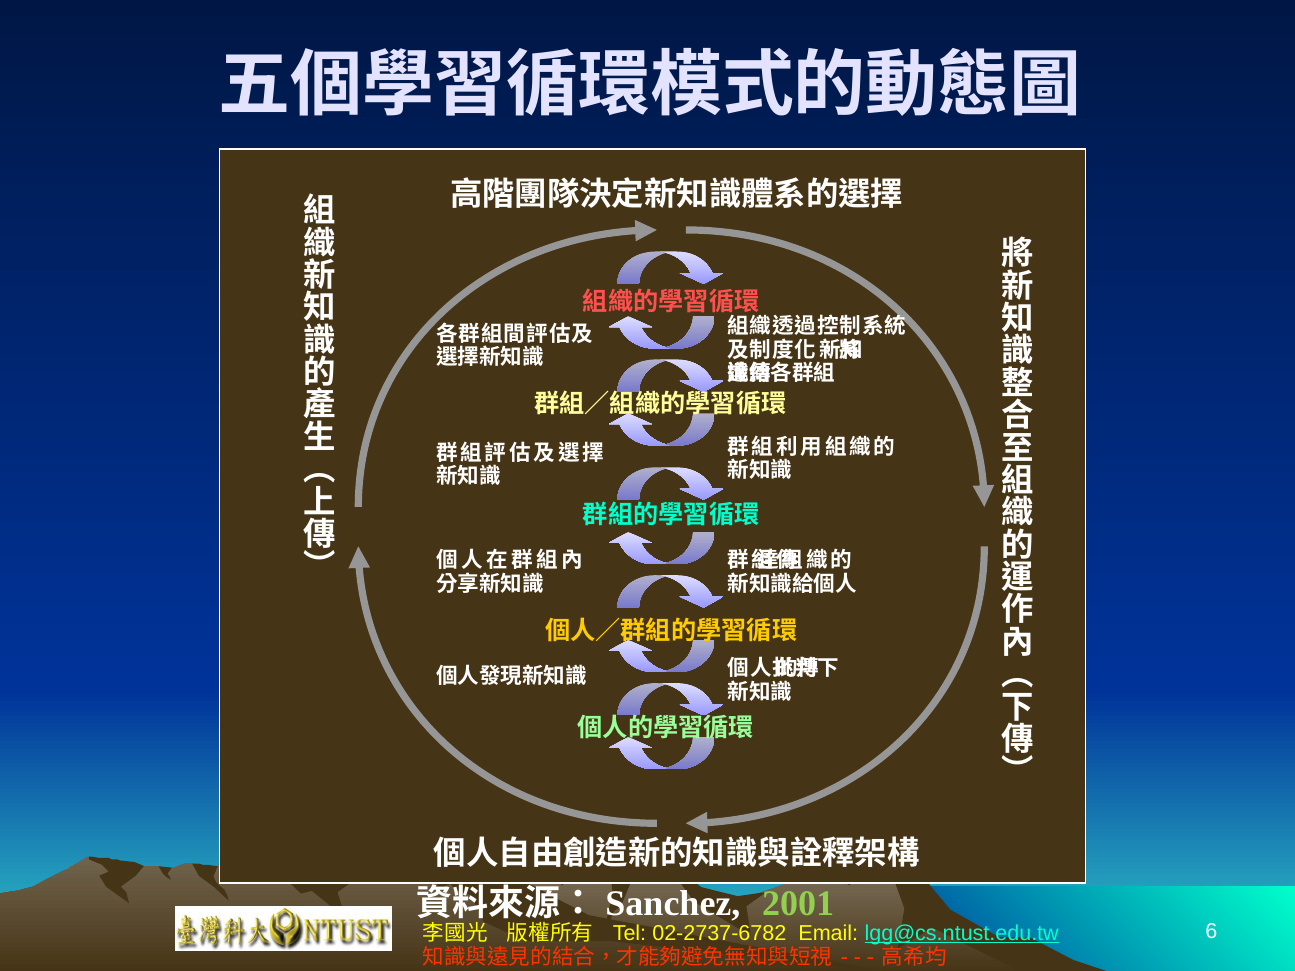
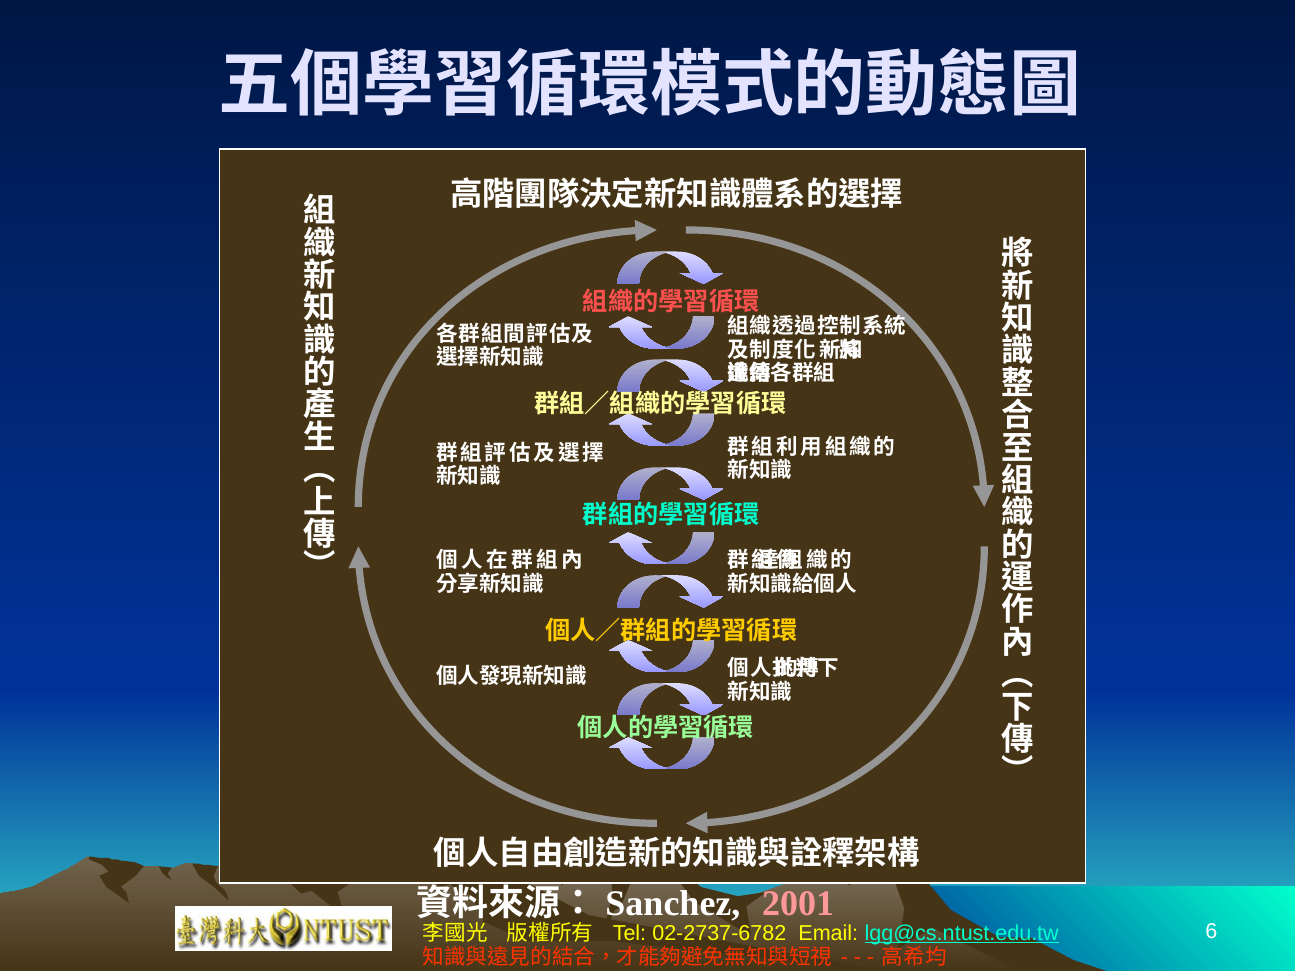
2001 colour: light green -> pink (798, 904)
